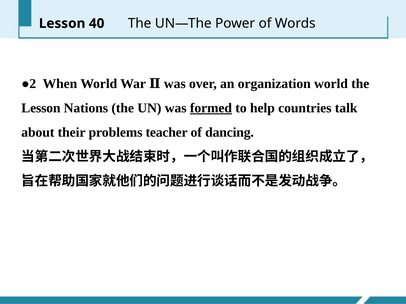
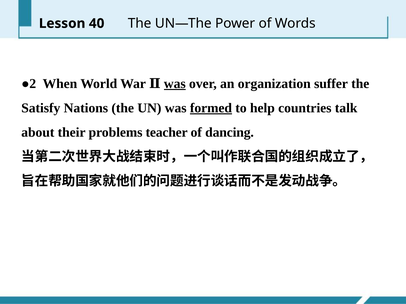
was underline: none -> present (175, 84)
organization world: world -> suffer (331, 84)
Lesson: Lesson -> Satisfy (41, 108)
